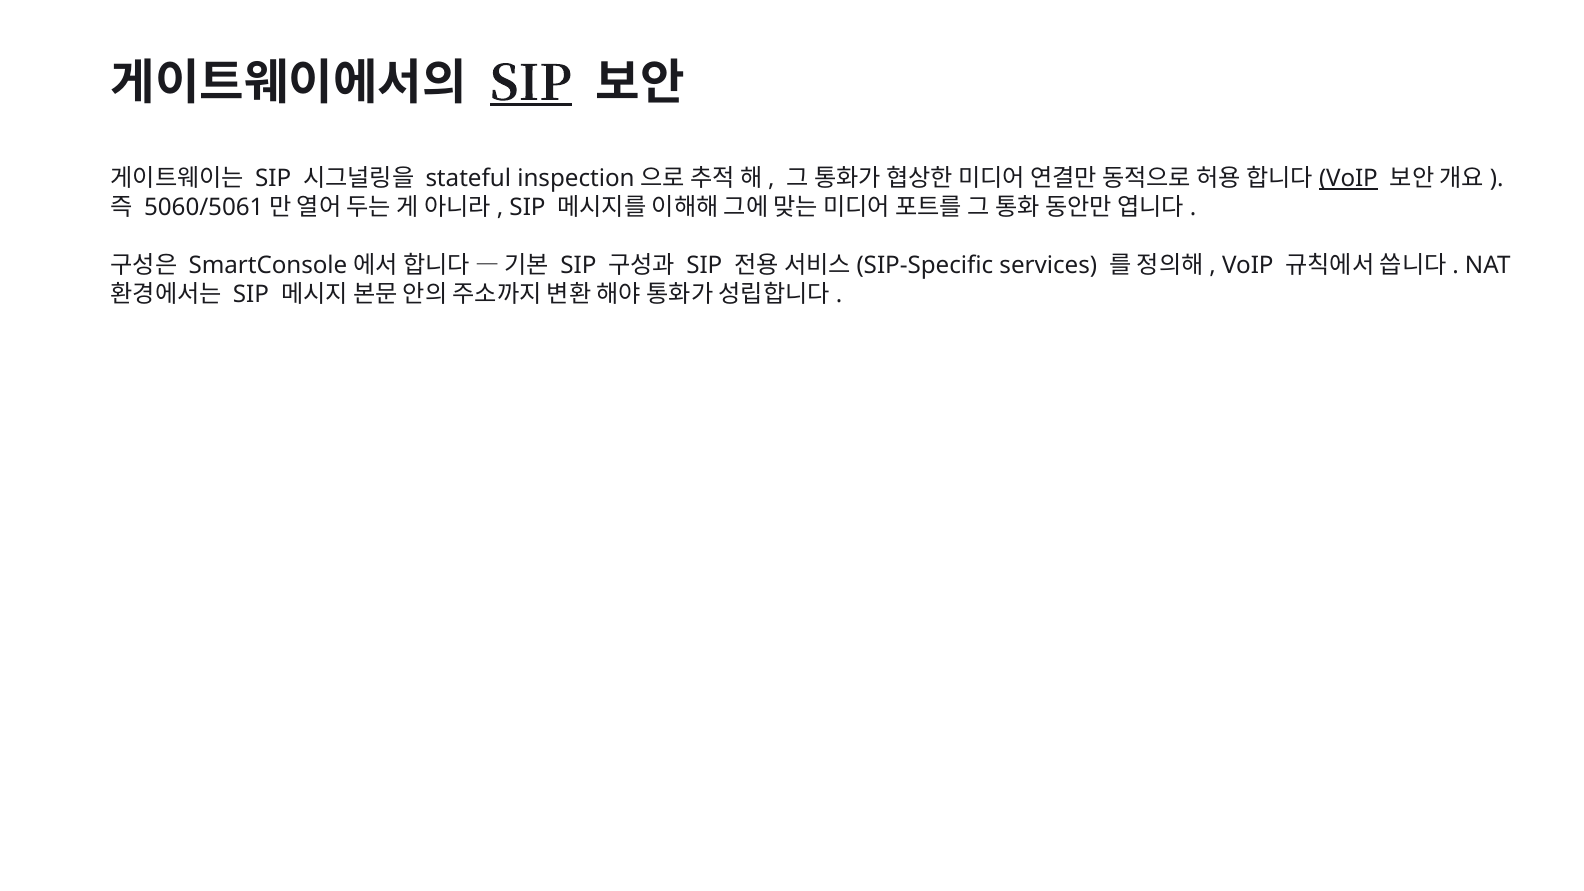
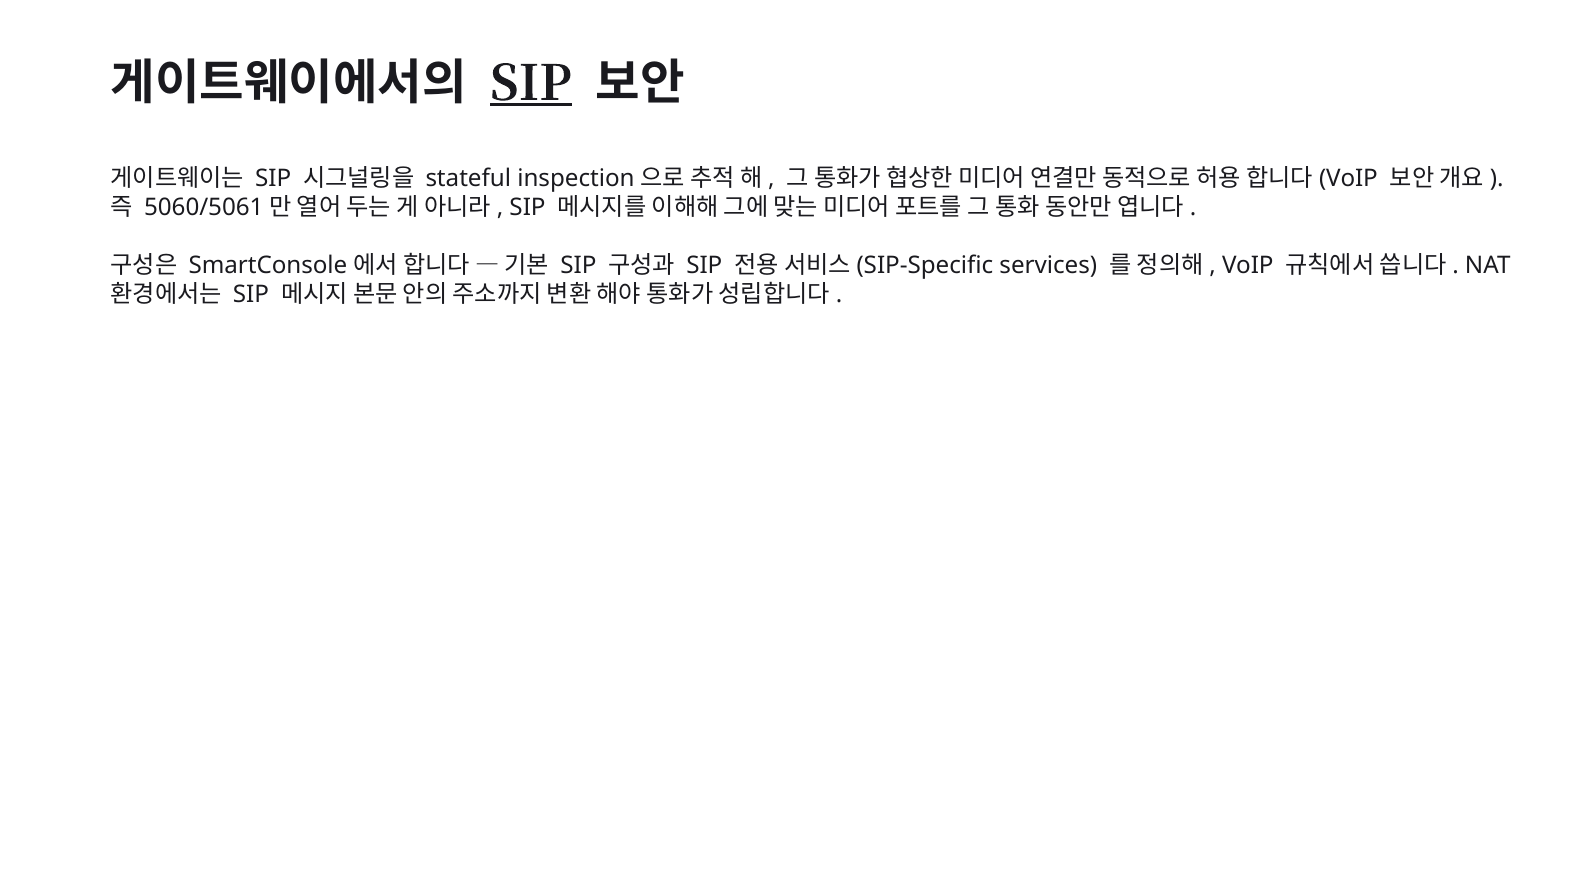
VoIP underline: present -> none (1348, 179)
